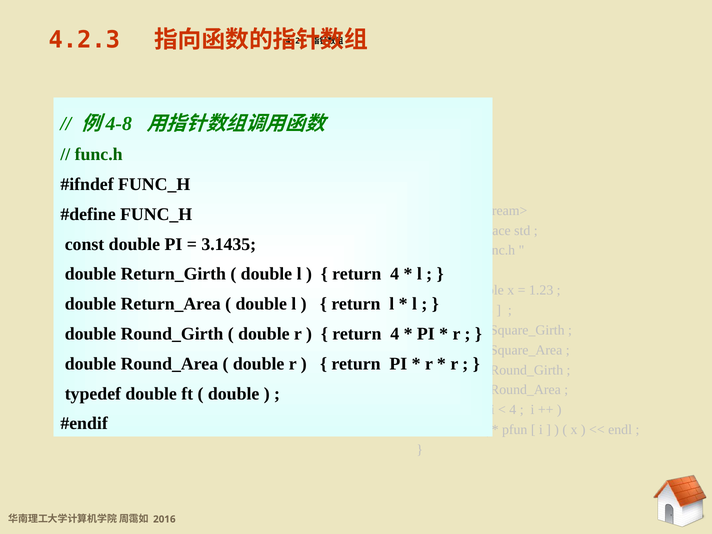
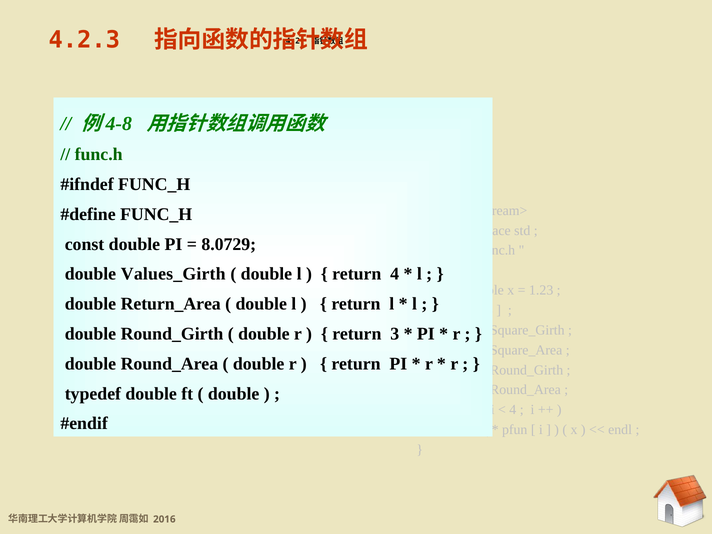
3.1435: 3.1435 -> 8.0729 (229, 244)
Return_Girth: Return_Girth -> Values_Girth (173, 274)
4: 4 -> 3 (395, 334)
